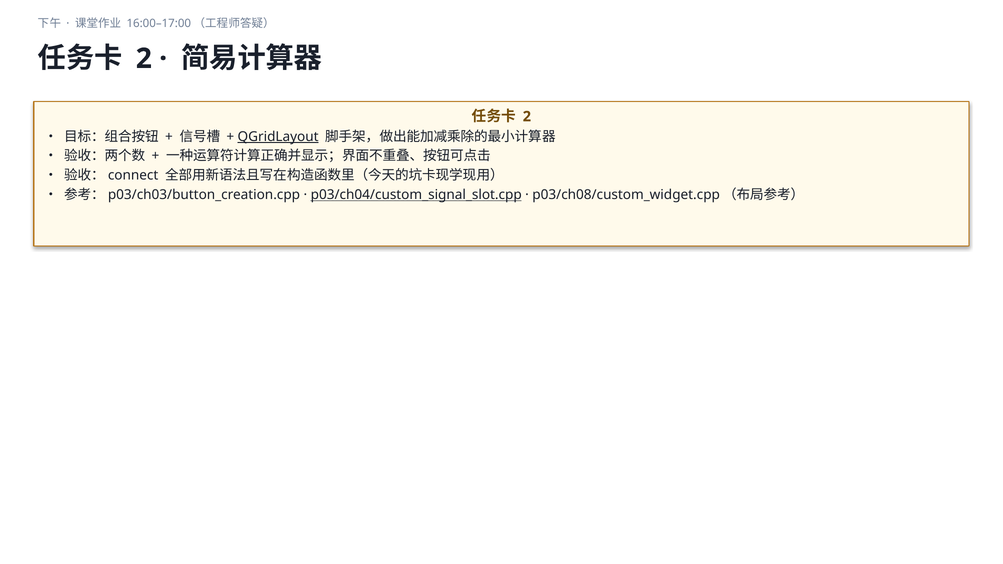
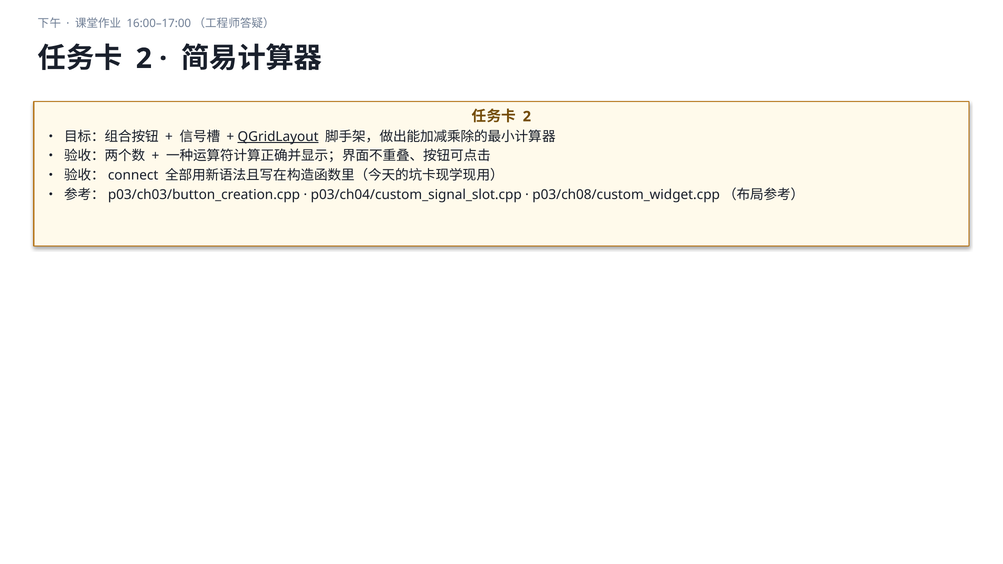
p03/ch04/custom_signal_slot.cpp underline: present -> none (416, 195)
